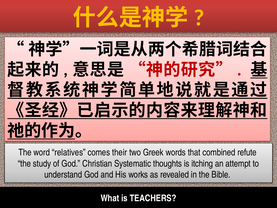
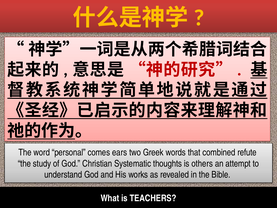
relatives: relatives -> personal (69, 152)
their: their -> ears (120, 152)
itching: itching -> others (202, 163)
